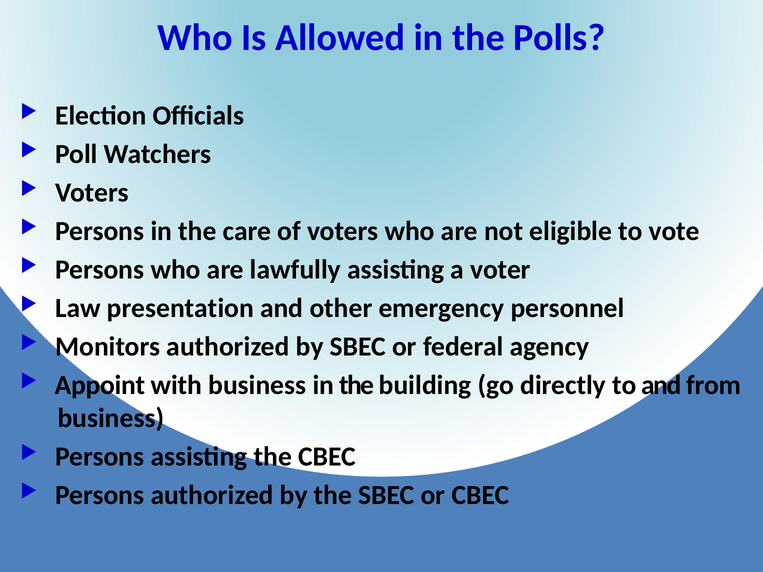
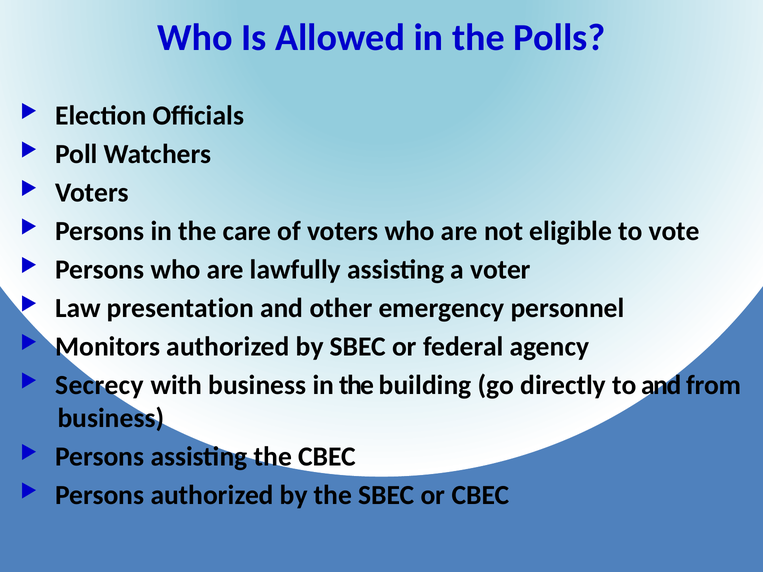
Appoint: Appoint -> Secrecy (100, 385)
